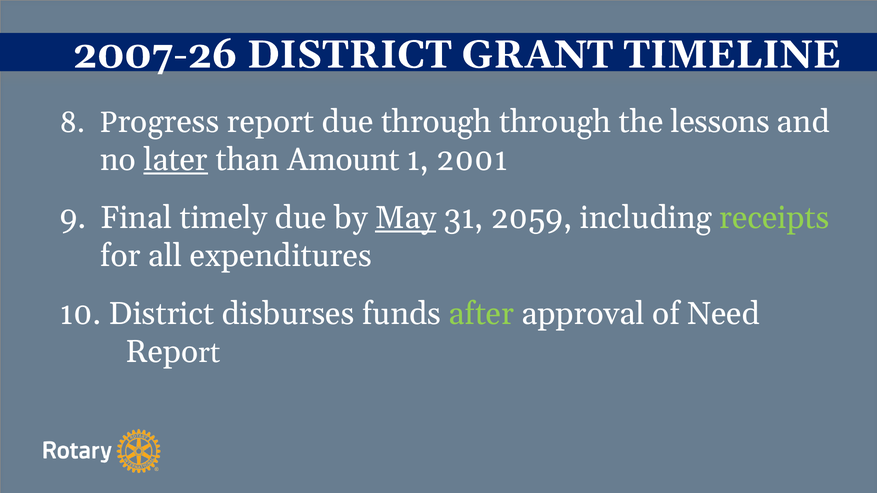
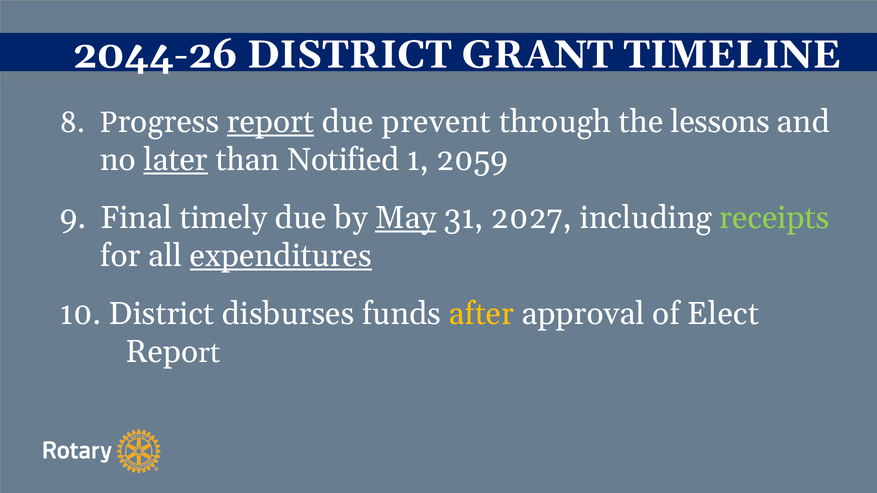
2007-26: 2007-26 -> 2044-26 (155, 55)
report underline: none -> present (271, 122)
due through: through -> prevent (436, 122)
Amount: Amount -> Notified (343, 160)
2001: 2001 -> 2059 (472, 160)
2059: 2059 -> 2027 (532, 218)
expenditures underline: none -> present (281, 256)
after colour: light green -> yellow (481, 314)
Need: Need -> Elect (723, 314)
